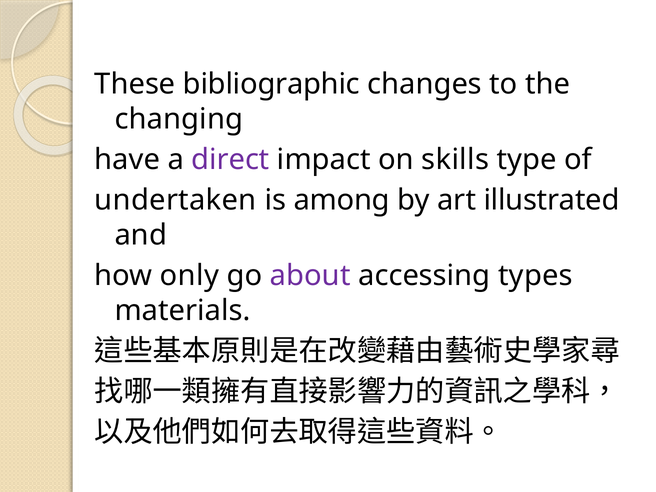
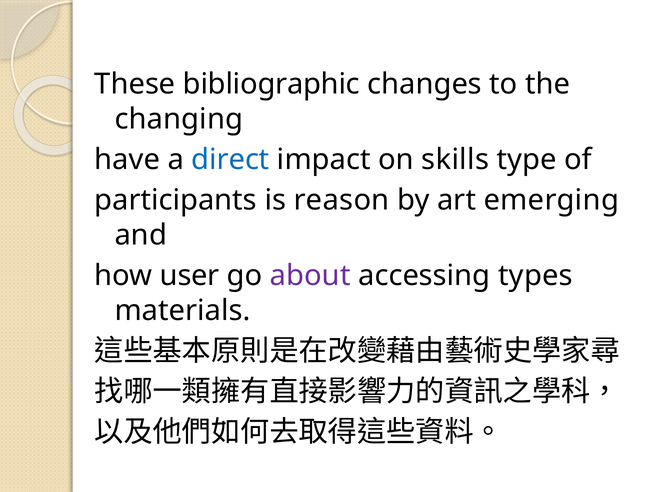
direct colour: purple -> blue (230, 160)
undertaken: undertaken -> participants (176, 200)
among: among -> reason (342, 200)
illustrated: illustrated -> emerging (551, 200)
only: only -> user (190, 276)
